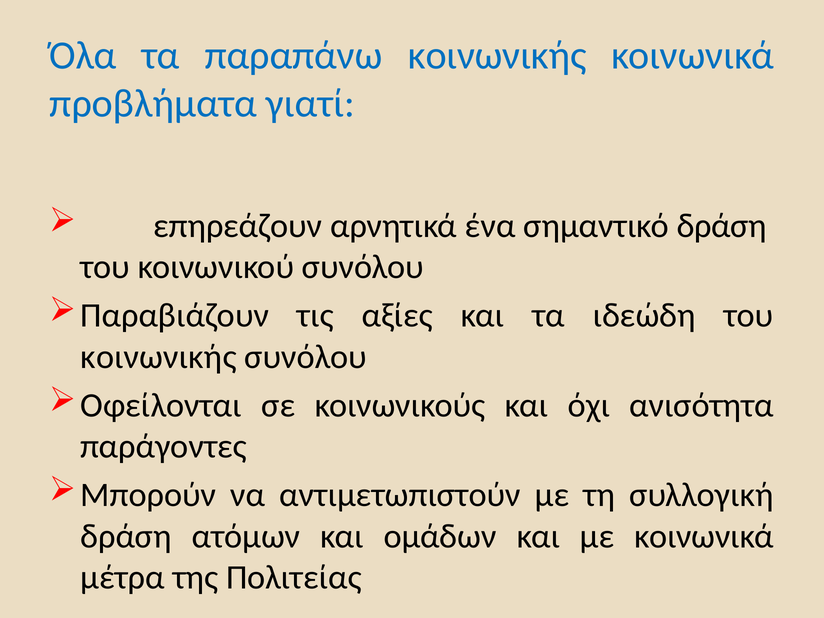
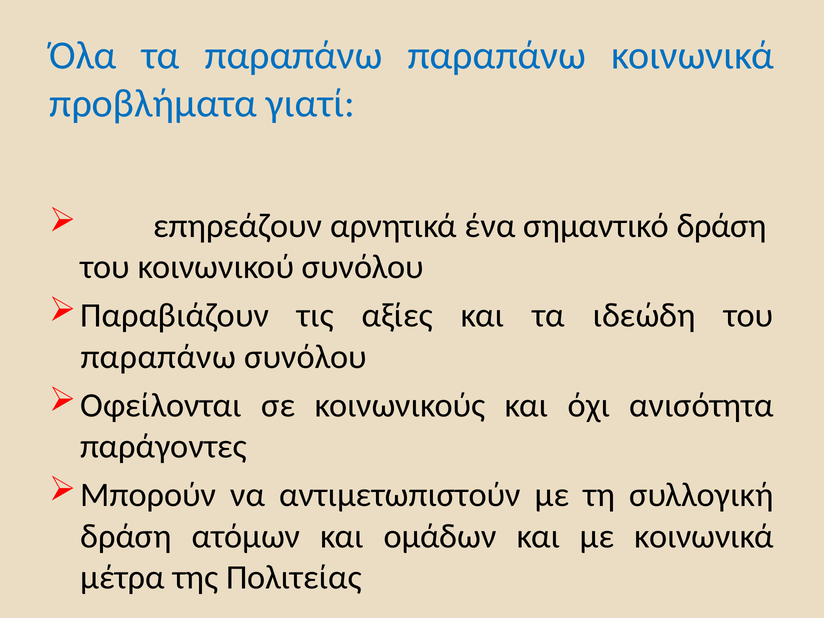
παραπάνω κοινωνικής: κοινωνικής -> παραπάνω (497, 56)
κοινωνικής: κοινωνικής -> παραπάνω (158, 357)
